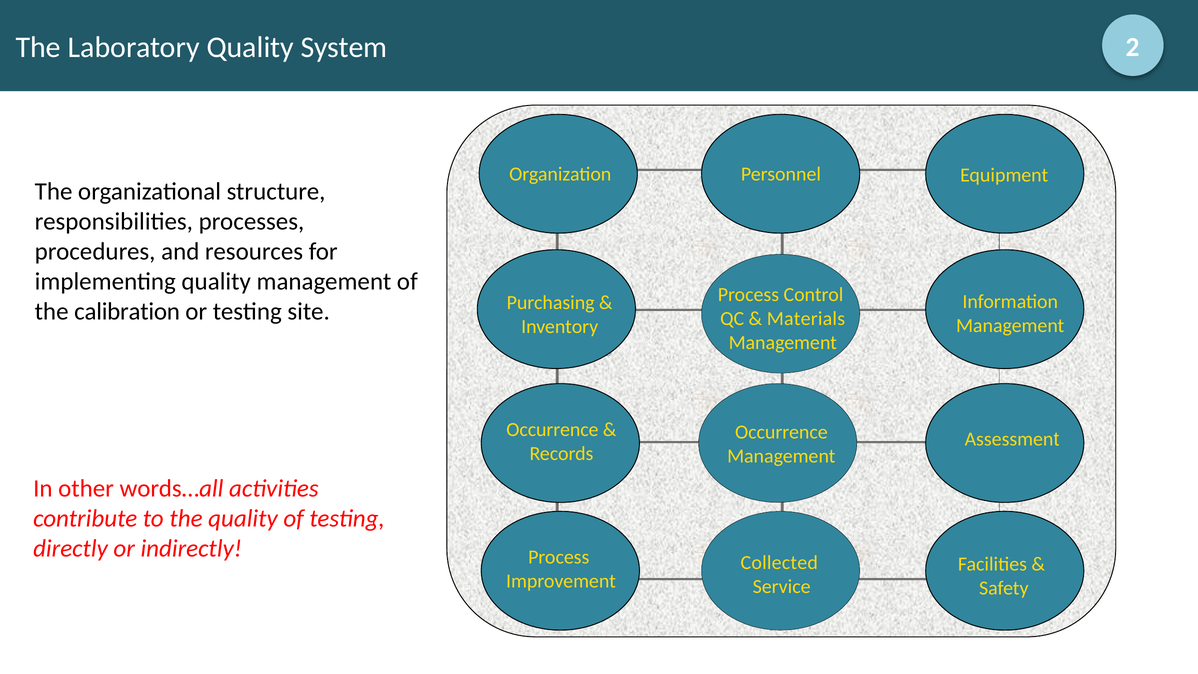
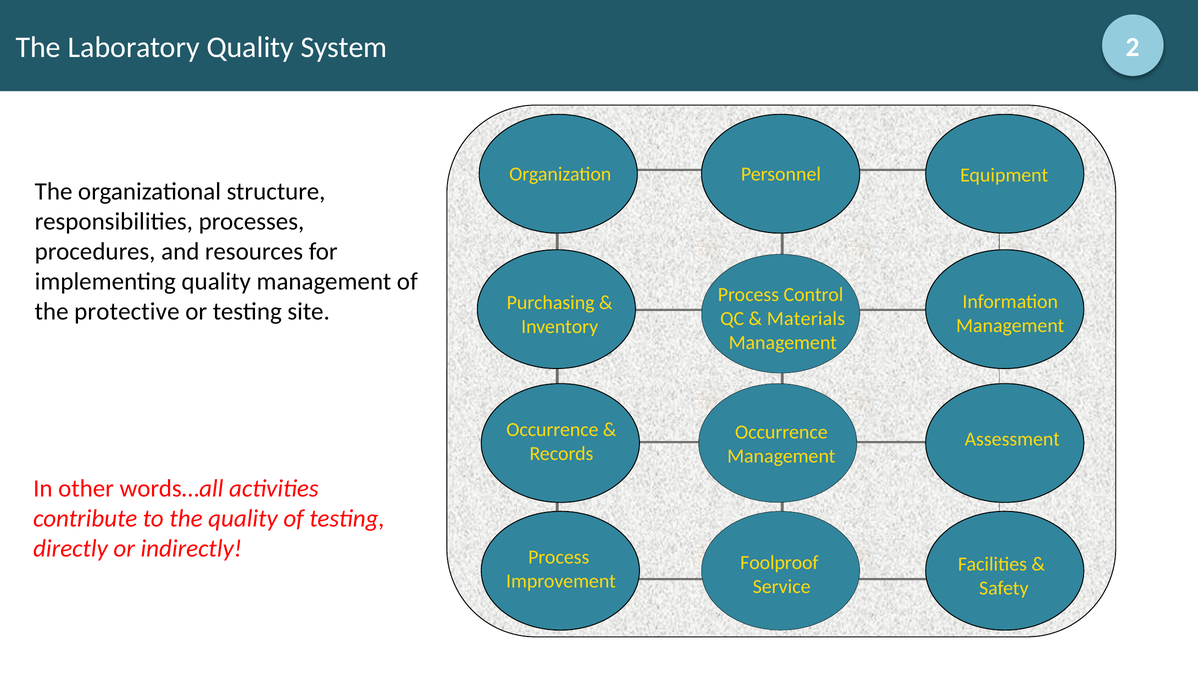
calibration: calibration -> protective (127, 311)
Collected: Collected -> Foolproof (779, 563)
